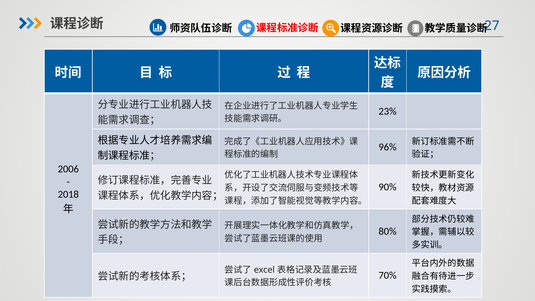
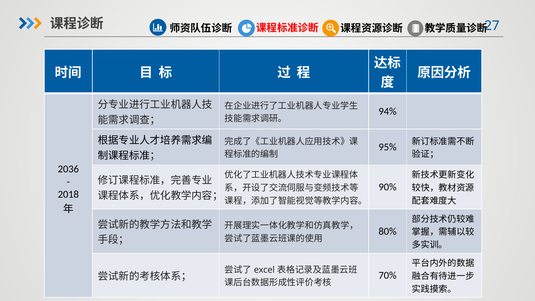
23%: 23% -> 94% (388, 111)
96%: 96% -> 95% (388, 147)
2006: 2006 -> 2036 (68, 169)
